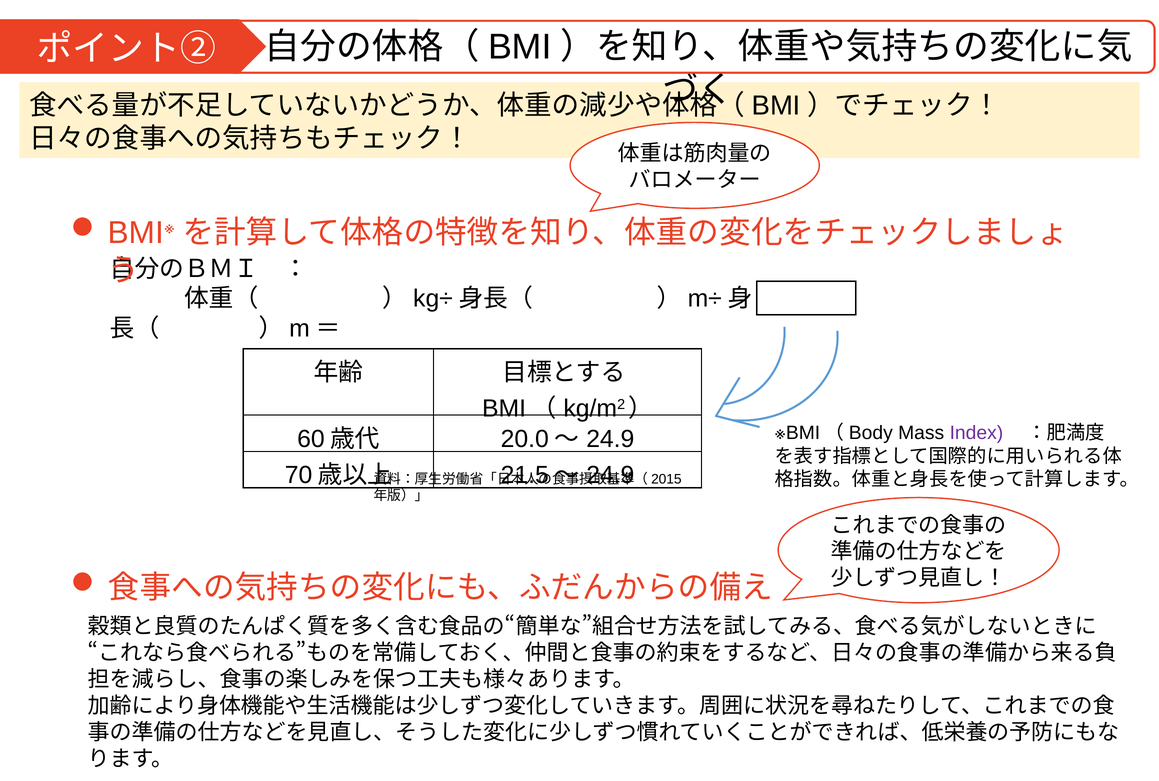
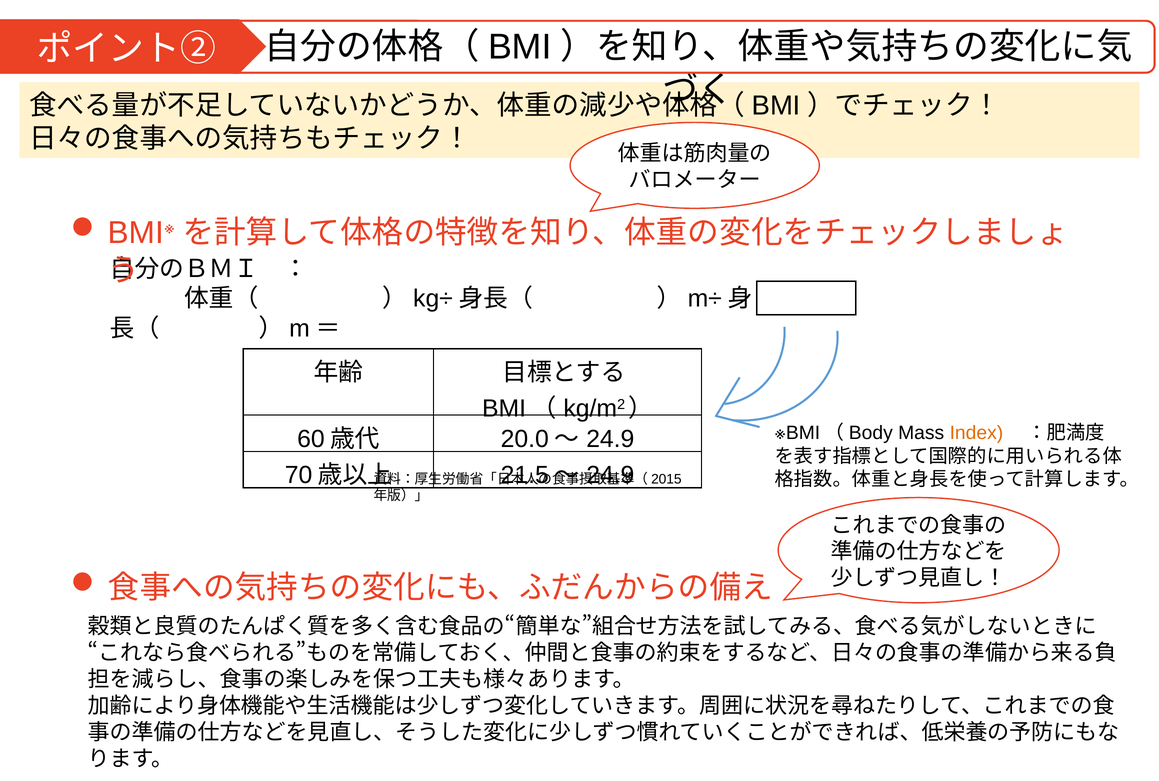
Index colour: purple -> orange (976, 433)
